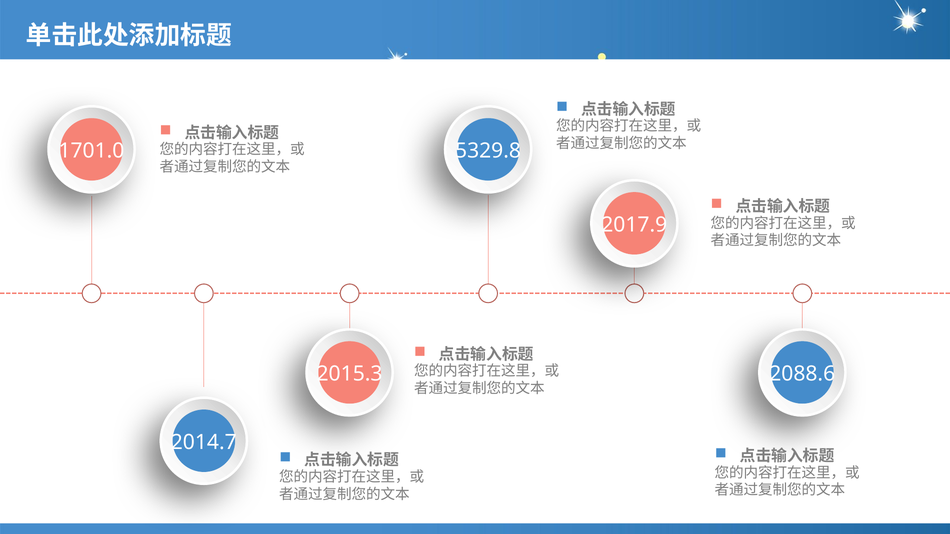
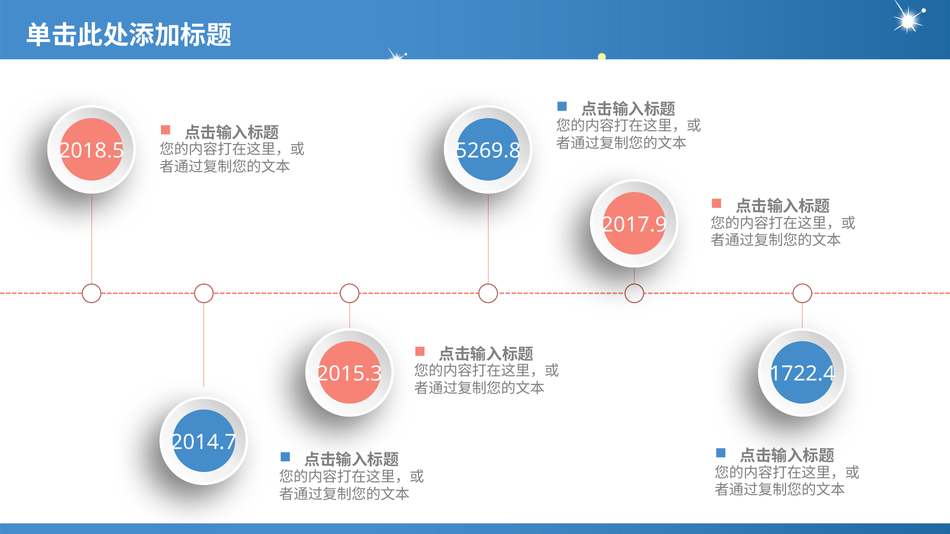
1701.0: 1701.0 -> 2018.5 (91, 151)
5329.8: 5329.8 -> 5269.8 (488, 151)
2088.6: 2088.6 -> 1722.4 (802, 374)
